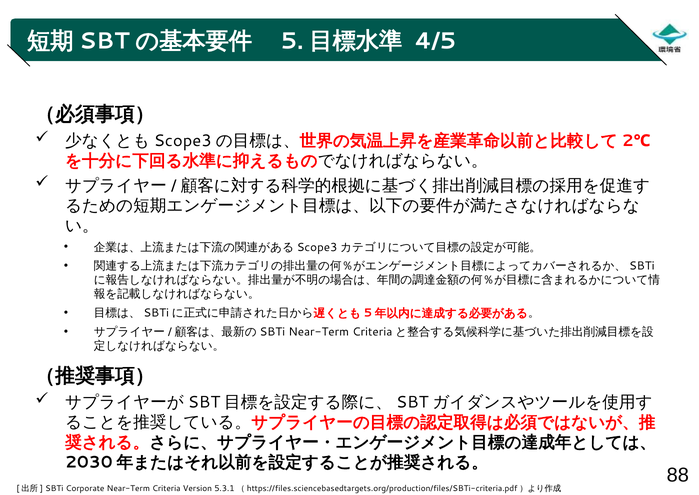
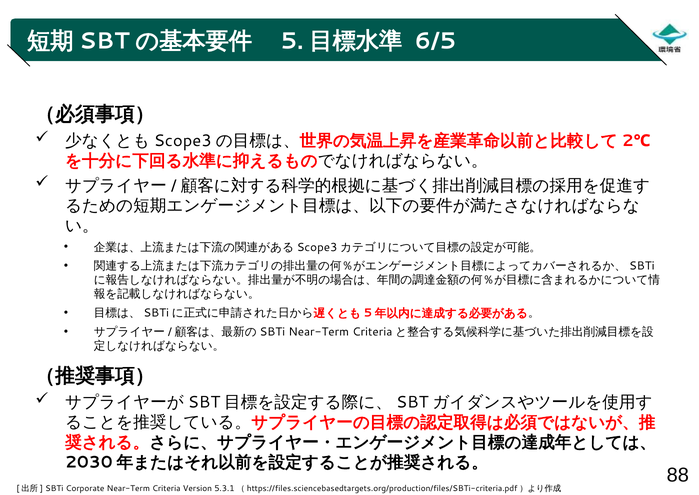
4/5: 4/5 -> 6/5 (435, 41)
